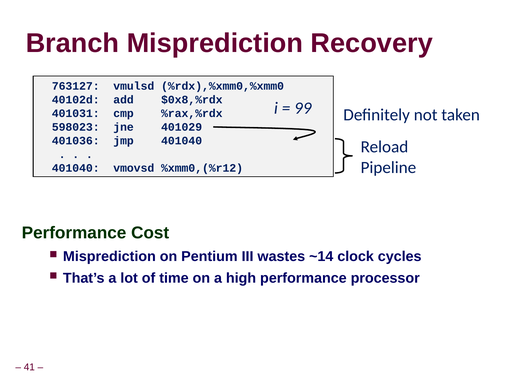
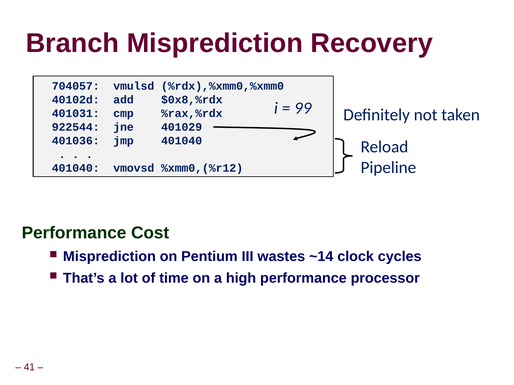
763127: 763127 -> 704057 (76, 86)
598023: 598023 -> 922544 (76, 127)
